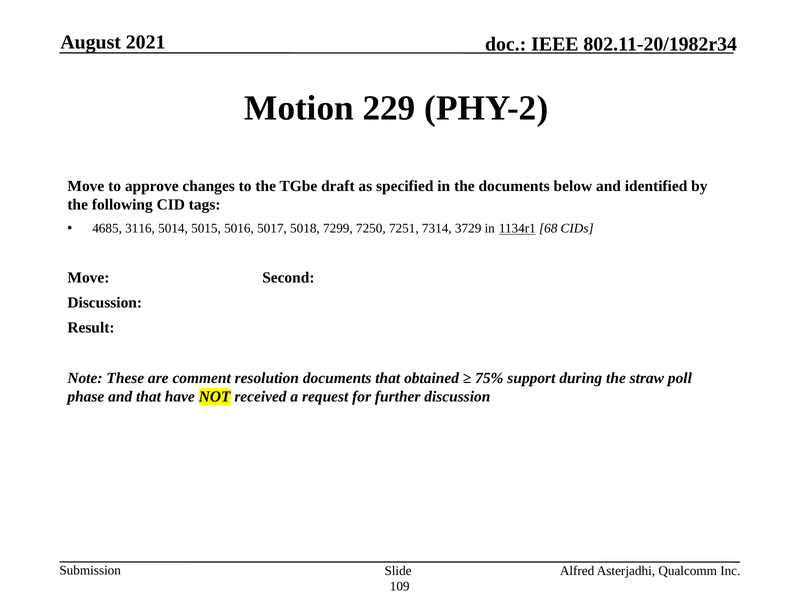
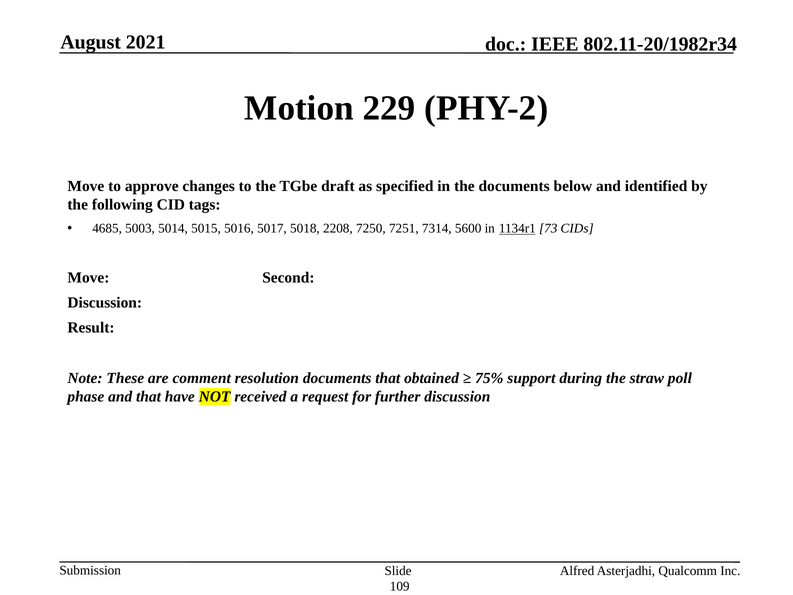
3116: 3116 -> 5003 (140, 228)
7299: 7299 -> 2208 (338, 228)
3729: 3729 -> 5600 (468, 228)
68: 68 -> 73 (548, 228)
